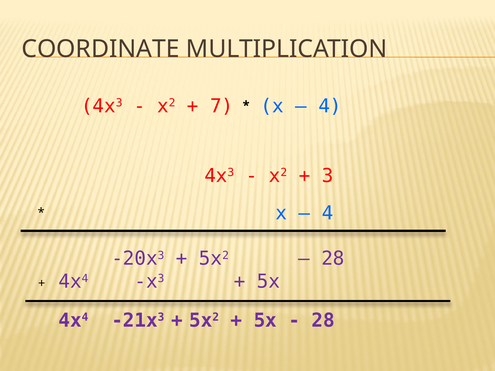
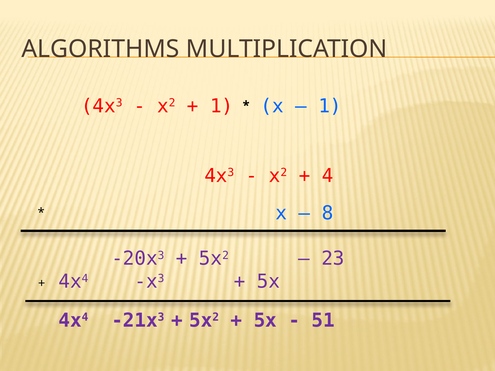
COORDINATE: COORDINATE -> ALGORITHMS (100, 49)
7: 7 -> 1 (222, 106)
4: 4 -> 1 (330, 106)
3: 3 -> 4 (328, 176)
4: 4 -> 8 (328, 213)
28: 28 -> 23 (333, 259)
28: 28 -> 51 (323, 321)
